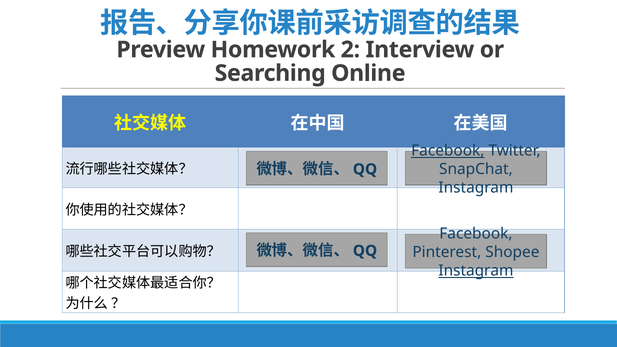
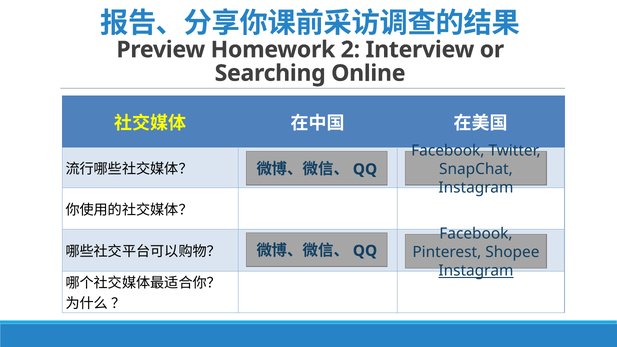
Facebook underline: present -> none (448, 151)
